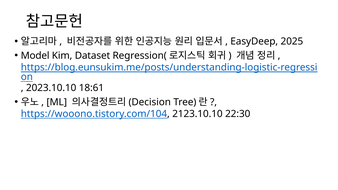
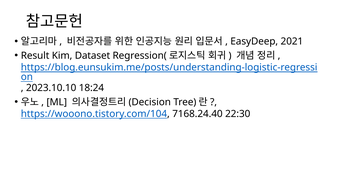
2025: 2025 -> 2021 (292, 41)
Model: Model -> Result (35, 56)
18:61: 18:61 -> 18:24 (91, 88)
2123.10.10: 2123.10.10 -> 7168.24.40 (197, 114)
